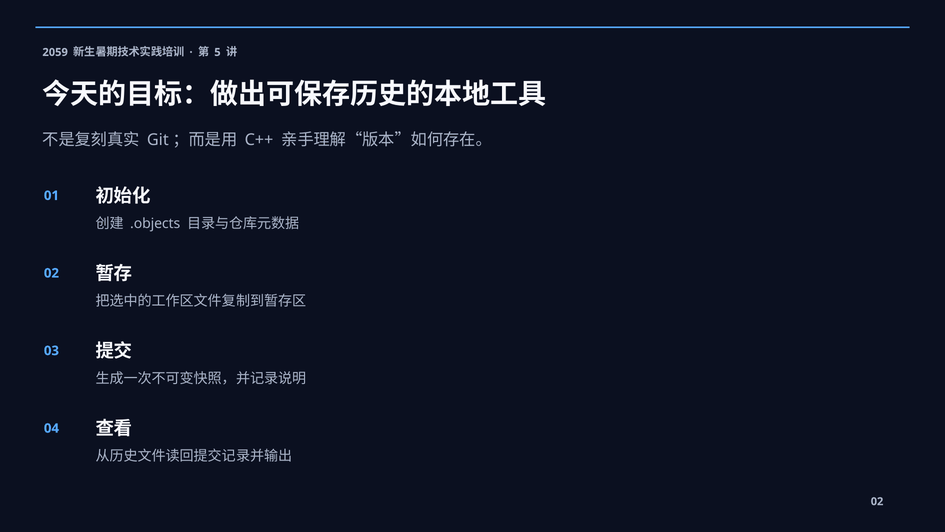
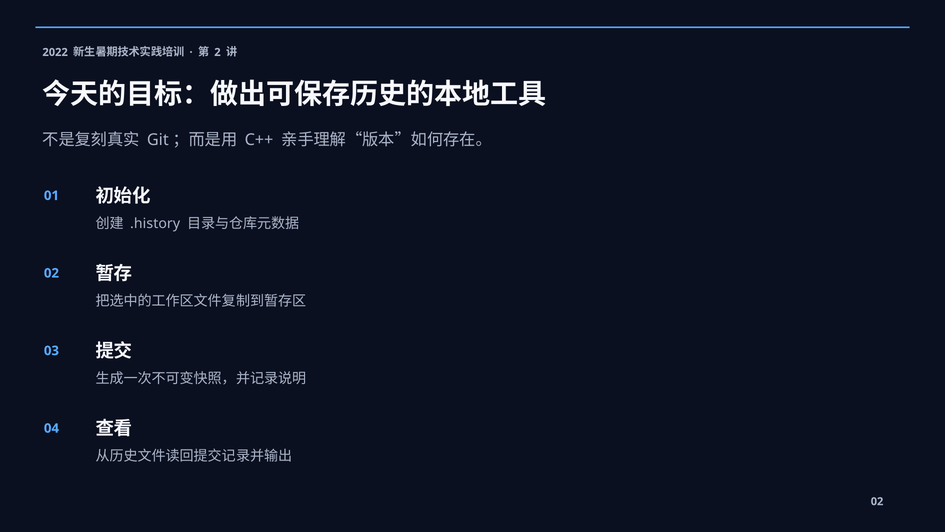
2059: 2059 -> 2022 (55, 52)
5: 5 -> 2 (217, 52)
.objects: .objects -> .history (155, 223)
